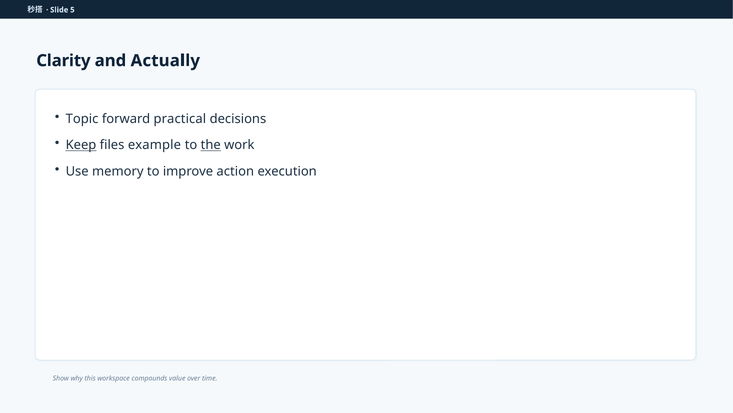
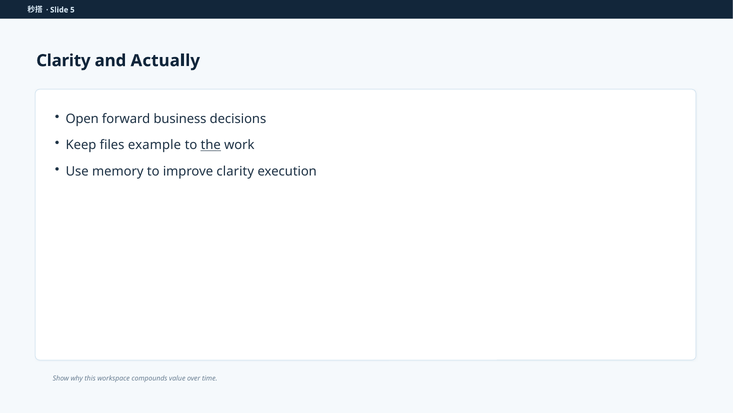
Topic: Topic -> Open (82, 119)
practical: practical -> business (180, 119)
Keep underline: present -> none (81, 145)
improve action: action -> clarity (235, 171)
